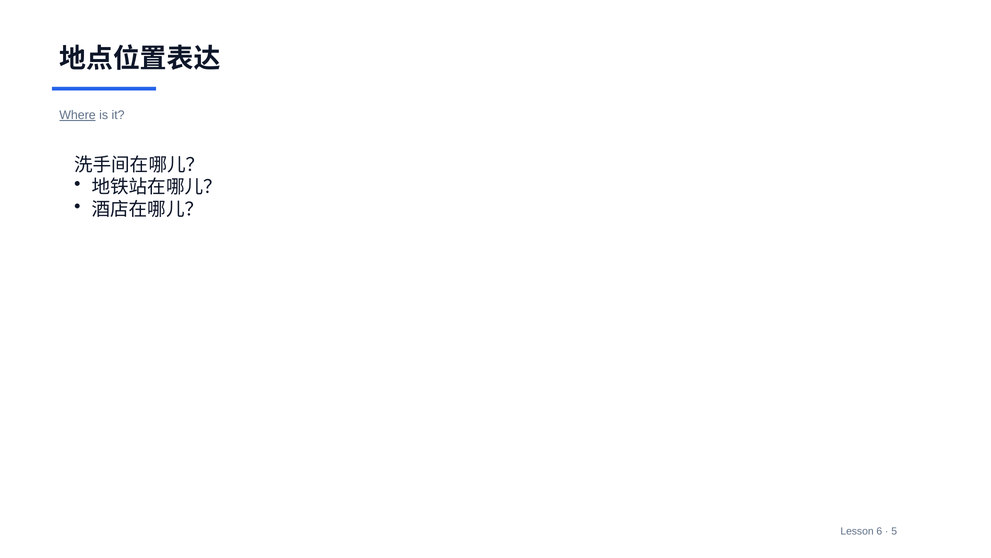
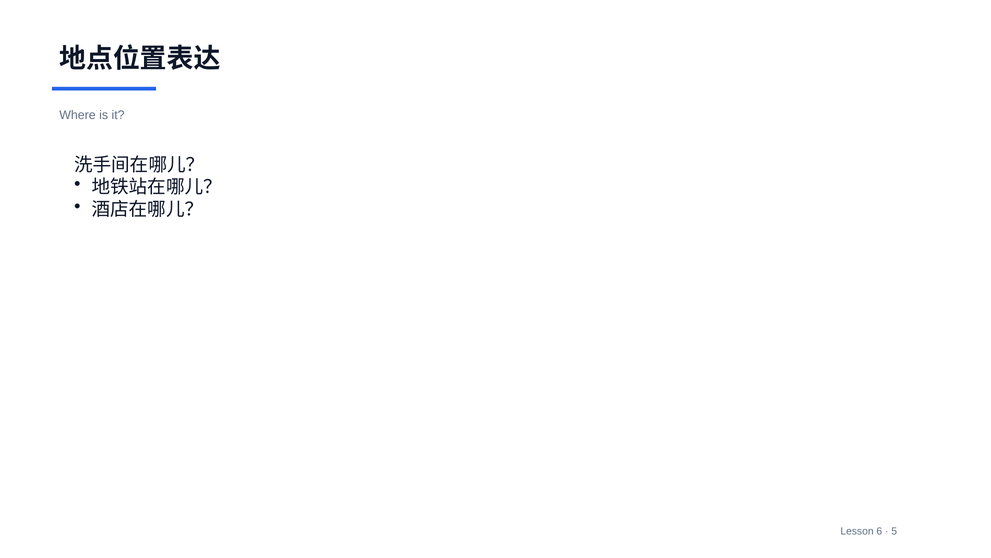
Where underline: present -> none (78, 115)
